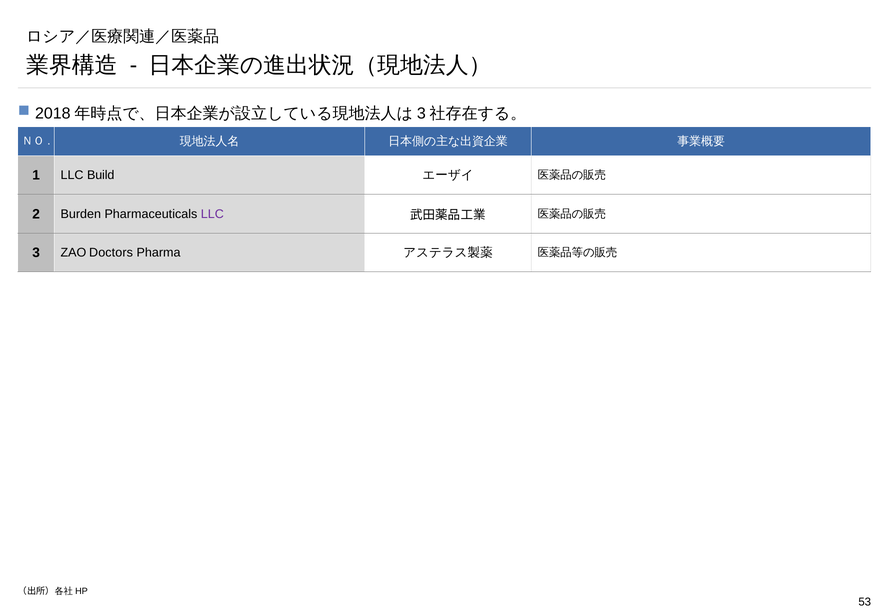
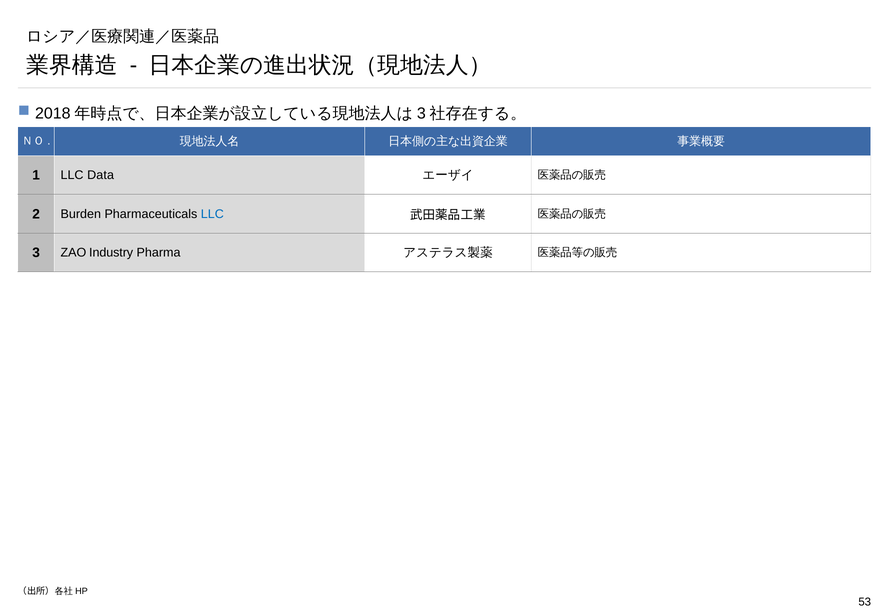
Build: Build -> Data (101, 175)
LLC colour: purple -> blue (212, 214)
Doctors: Doctors -> Industry (111, 253)
